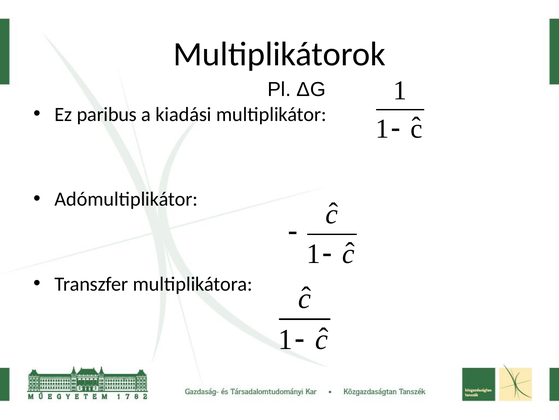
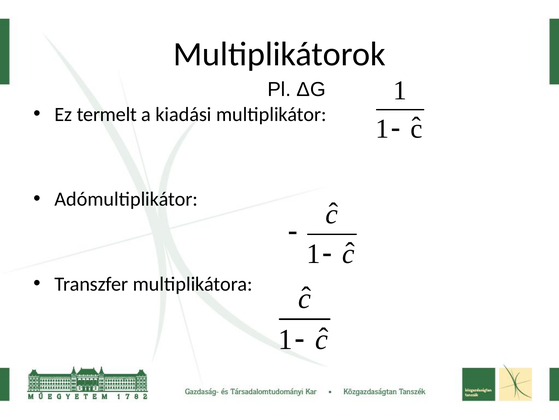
paribus: paribus -> termelt (107, 114)
